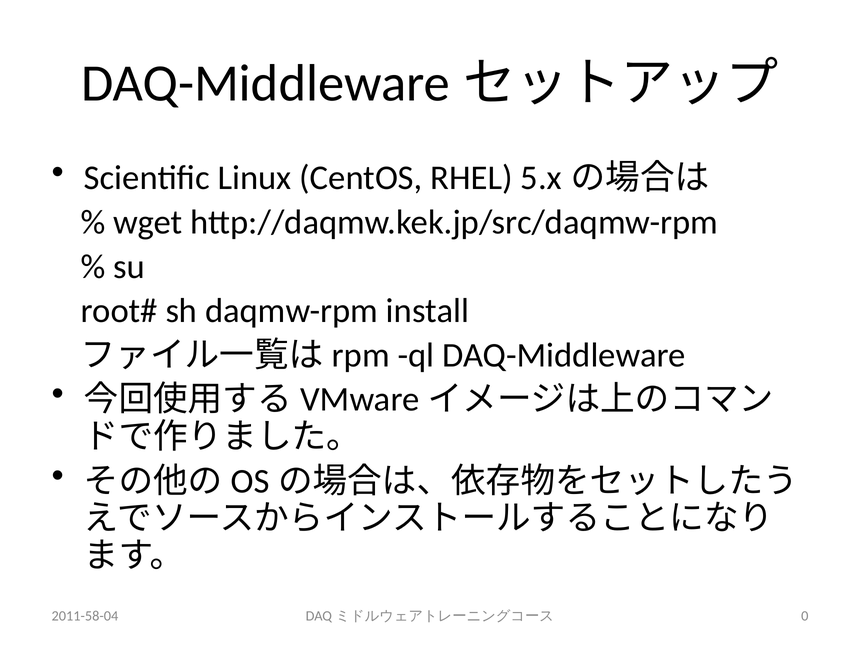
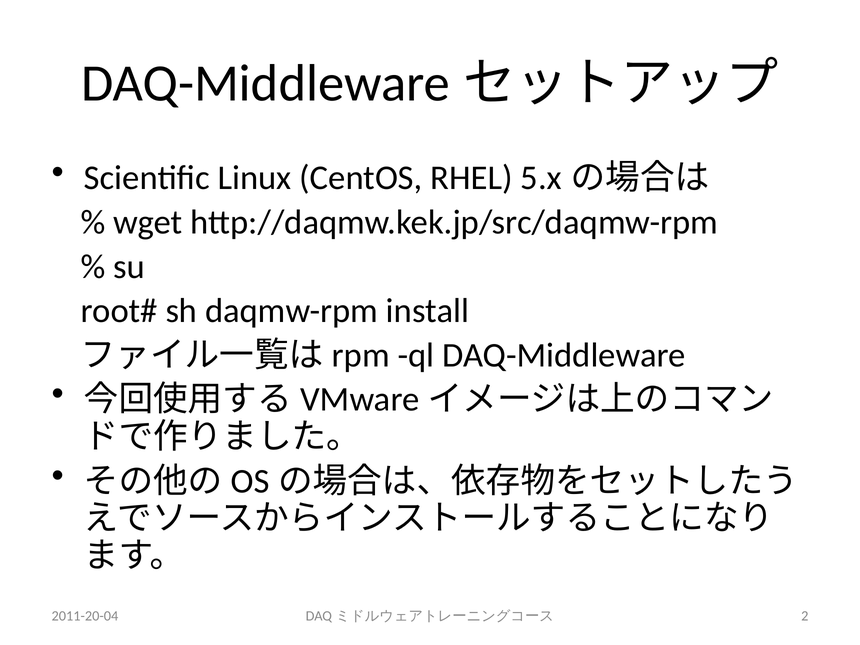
2011-58-04: 2011-58-04 -> 2011-20-04 (85, 616)
0: 0 -> 2 (805, 616)
